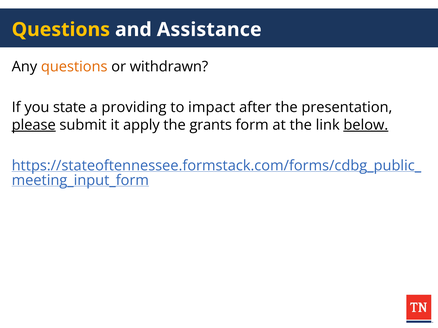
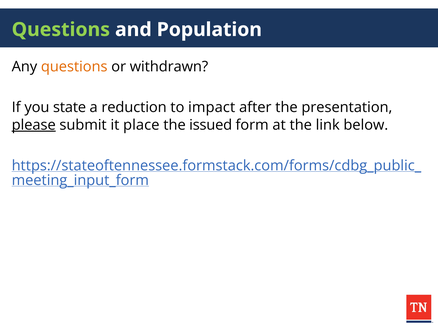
Questions colour: yellow -> light green (61, 30)
Assistance: Assistance -> Population (209, 30)
providing: providing -> reduction (134, 108)
apply: apply -> place (141, 125)
grants: grants -> issued (211, 125)
below underline: present -> none (366, 125)
